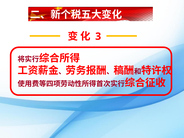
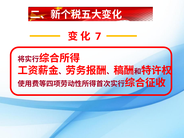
3: 3 -> 7 (98, 36)
